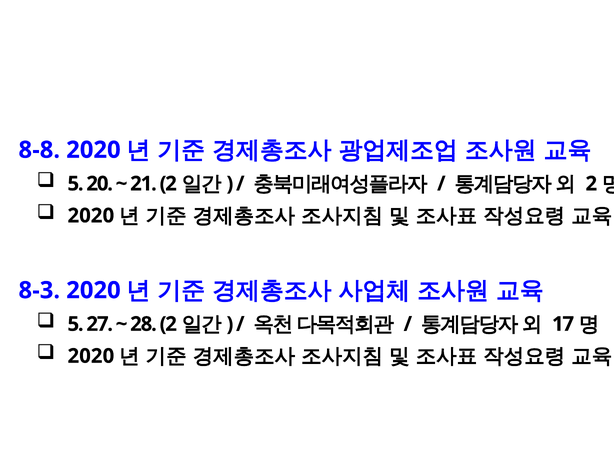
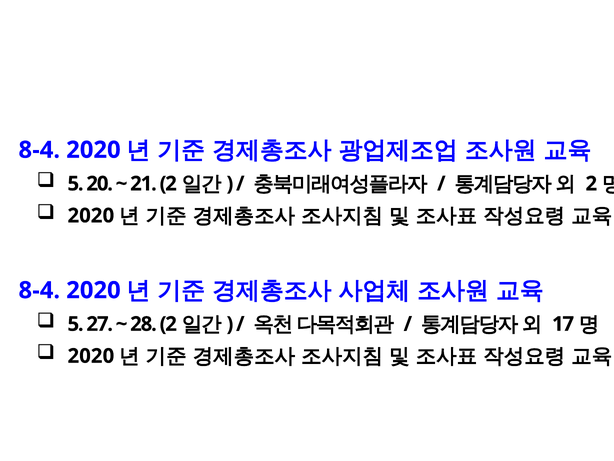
8-8: 8-8 -> 8-4 (39, 150)
8-3: 8-3 -> 8-4 (39, 290)
